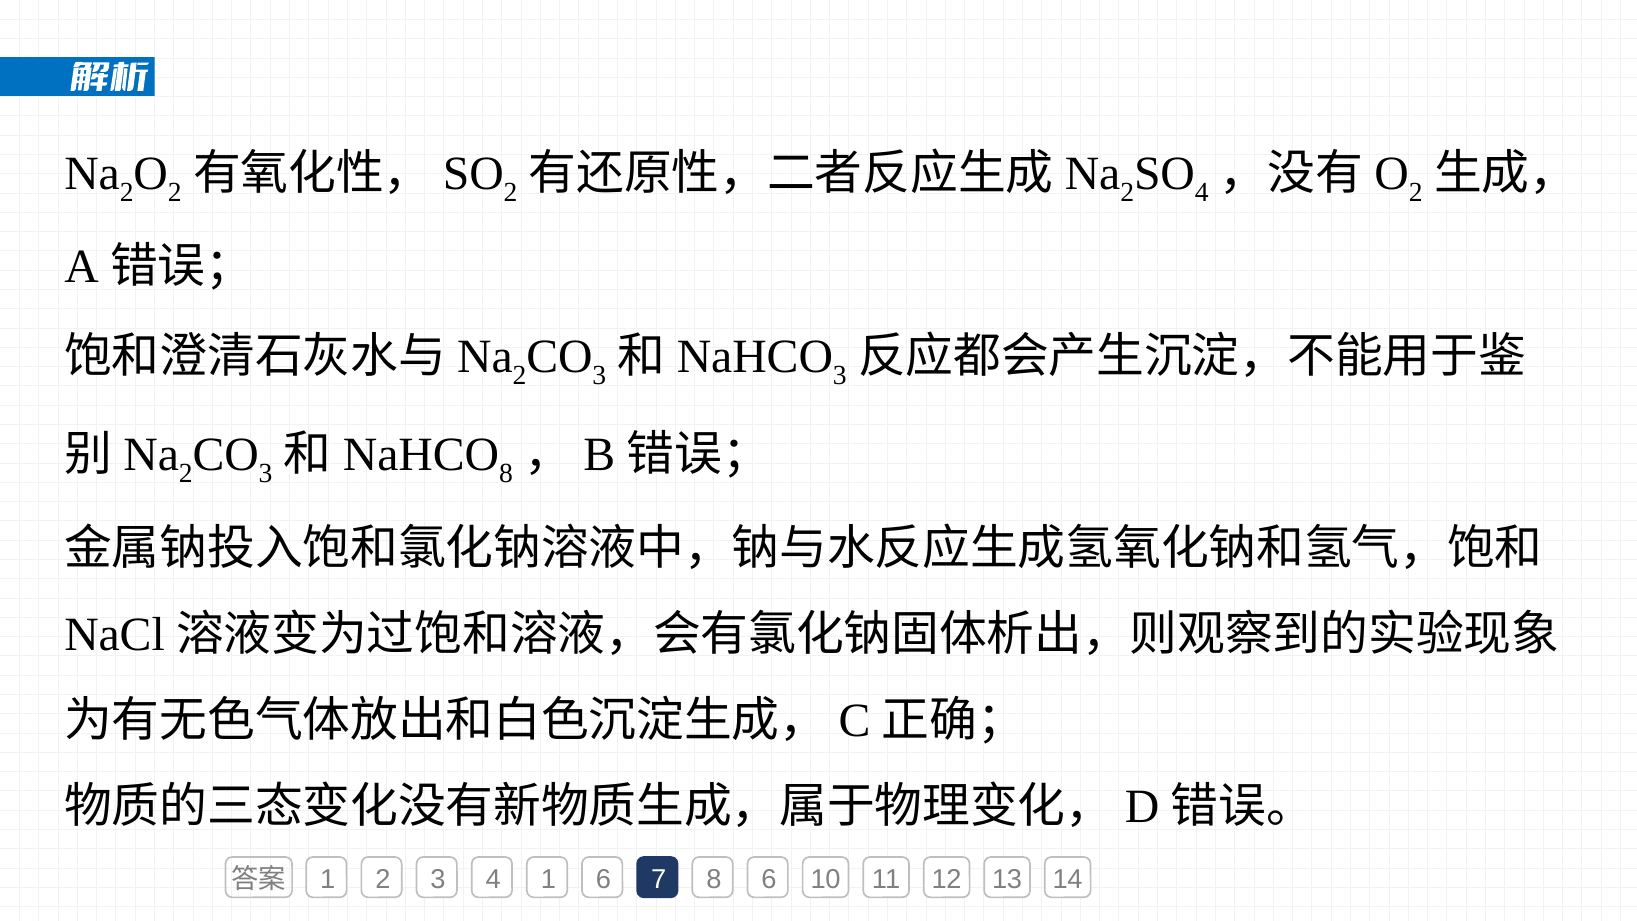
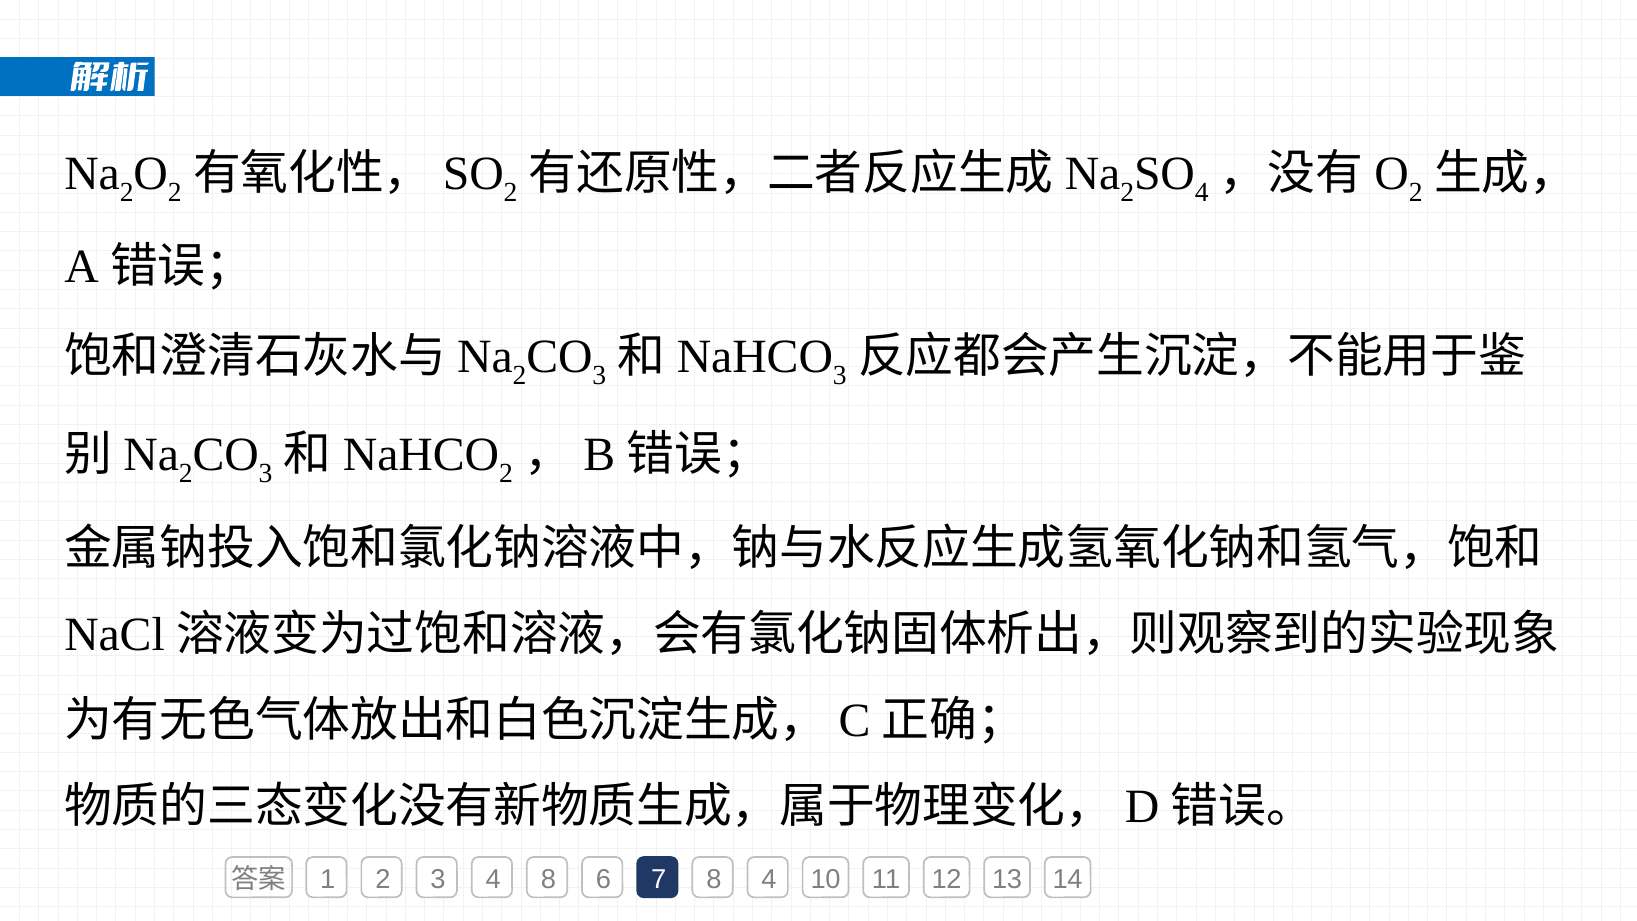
8: 8 -> 2 (506, 474)
4 1: 1 -> 8 (548, 879)
8 6: 6 -> 4 (769, 879)
